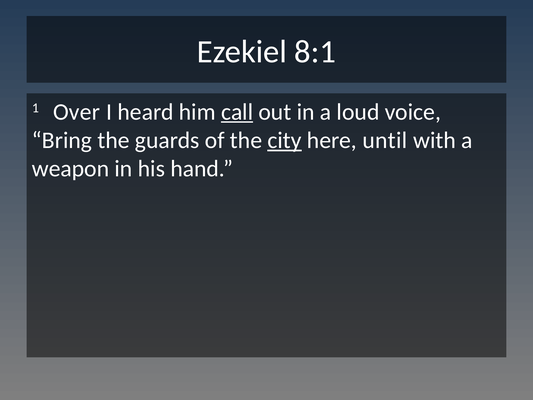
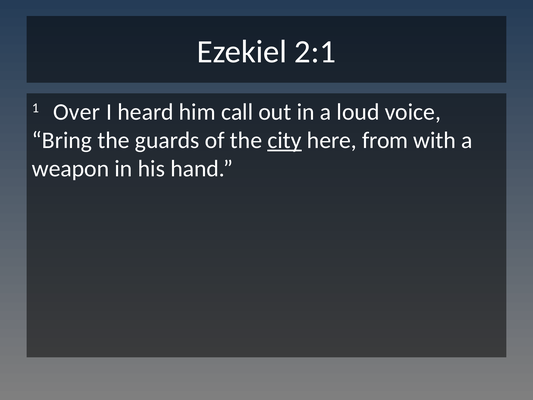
8:1: 8:1 -> 2:1 (315, 52)
call underline: present -> none (237, 112)
until: until -> from (385, 140)
